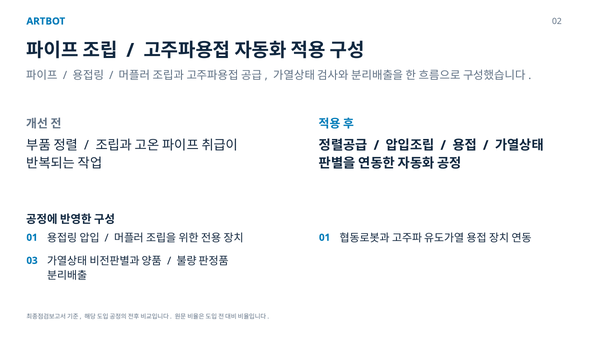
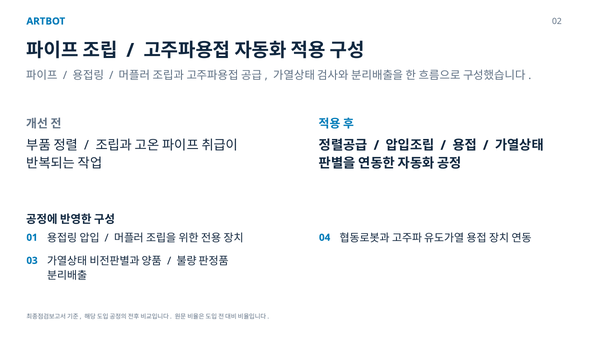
01: 01 -> 04 (325, 237)
